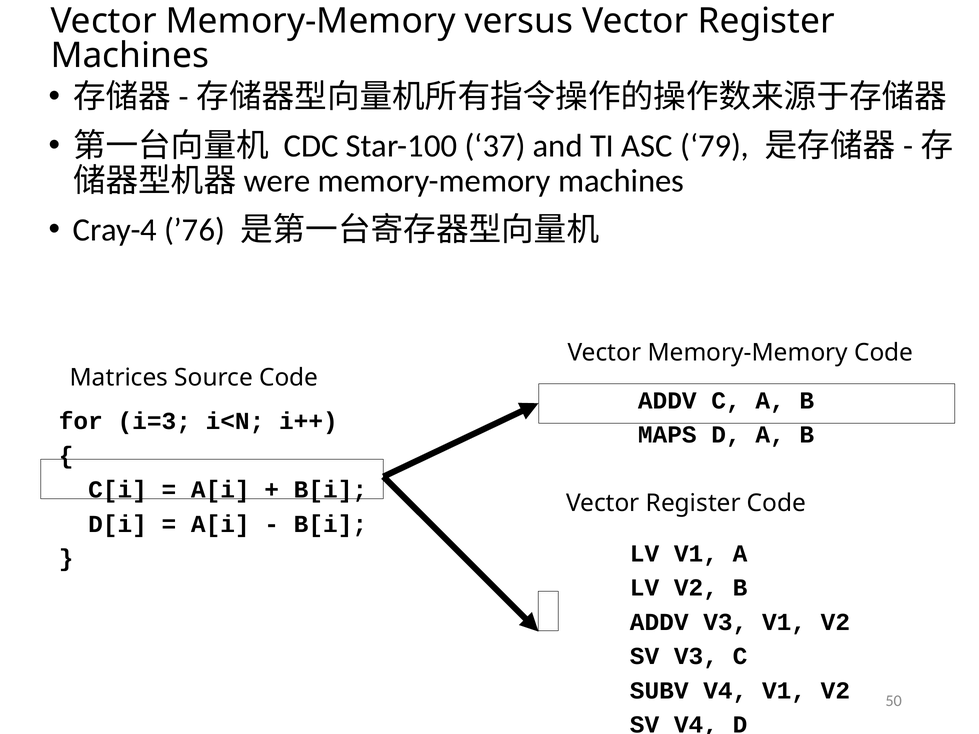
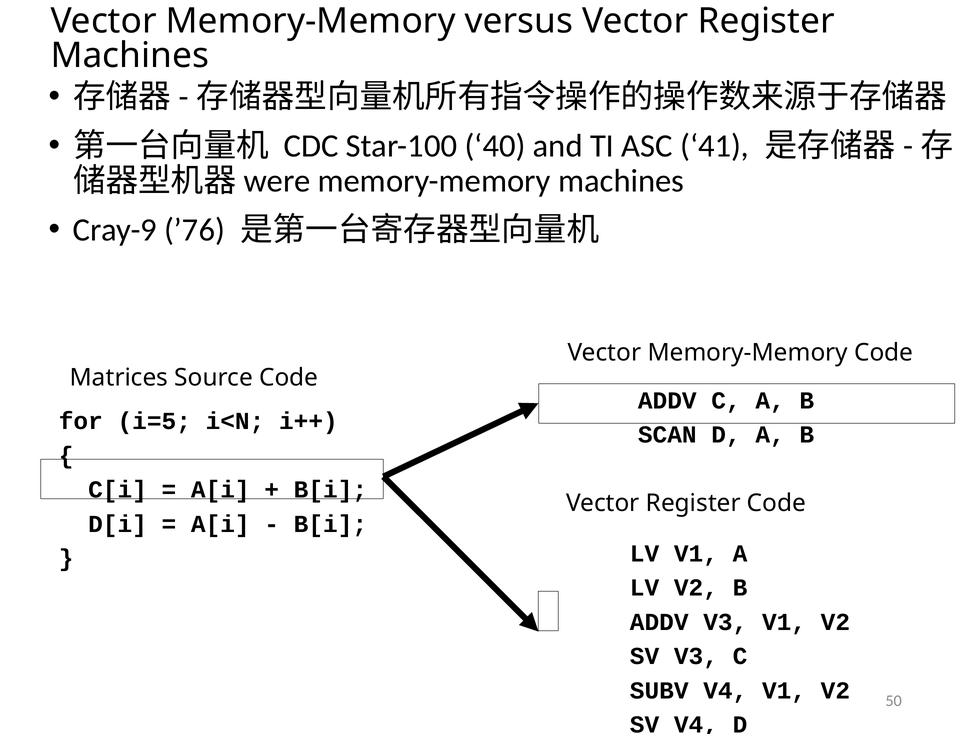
37: 37 -> 40 (495, 146)
79: 79 -> 41 (715, 146)
Cray-4: Cray-4 -> Cray-9 (115, 230)
i=3: i=3 -> i=5 (154, 421)
MAPS: MAPS -> SCAN (667, 435)
